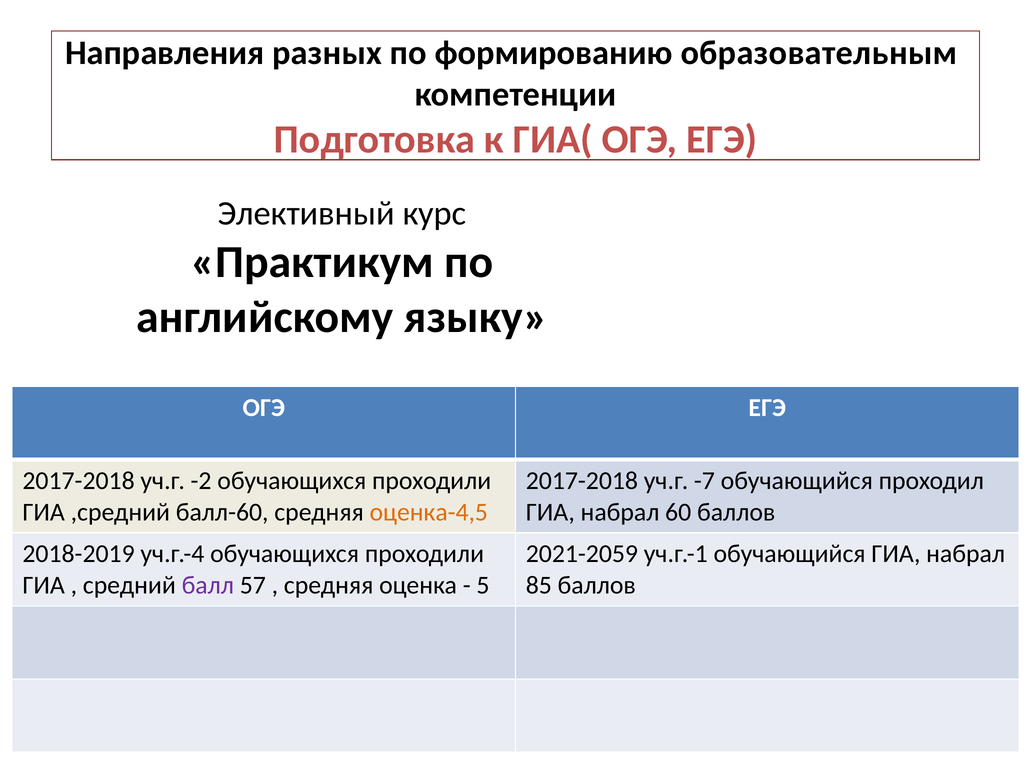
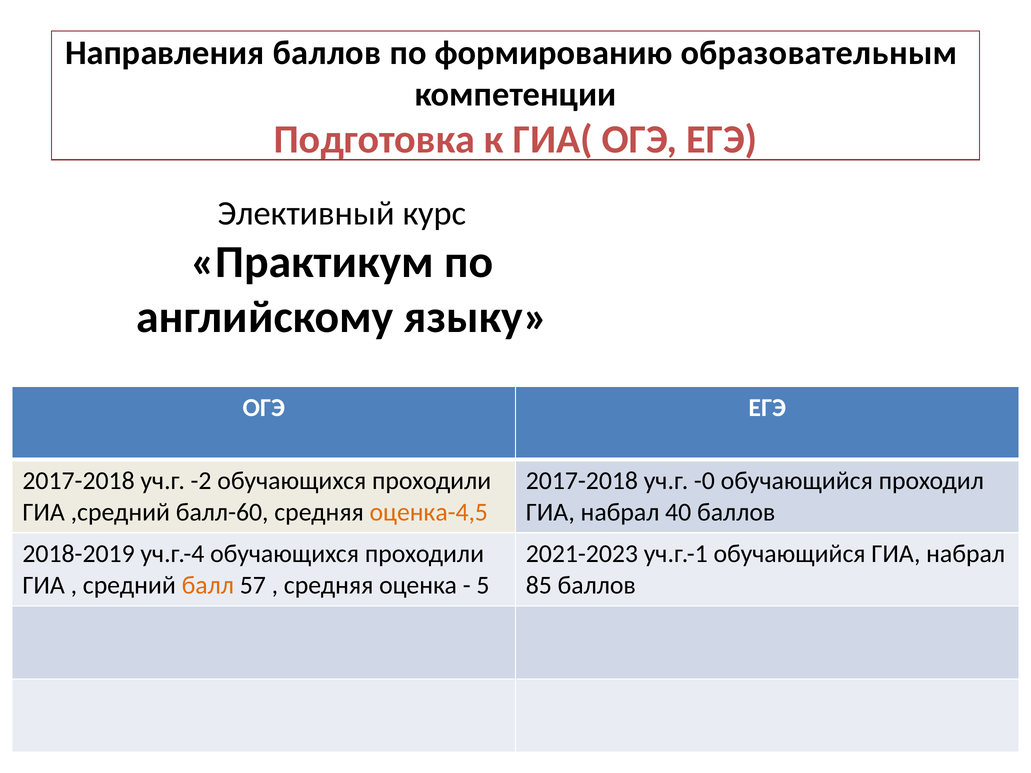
Направления разных: разных -> баллов (327, 53)
-7: -7 -> -0 (704, 481)
60: 60 -> 40 (678, 512)
2021-2059: 2021-2059 -> 2021-2023 (582, 554)
балл colour: purple -> orange (208, 586)
